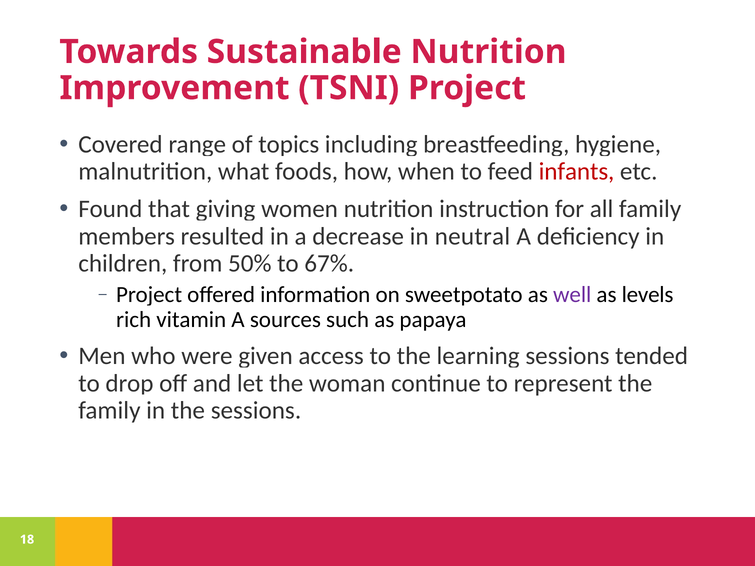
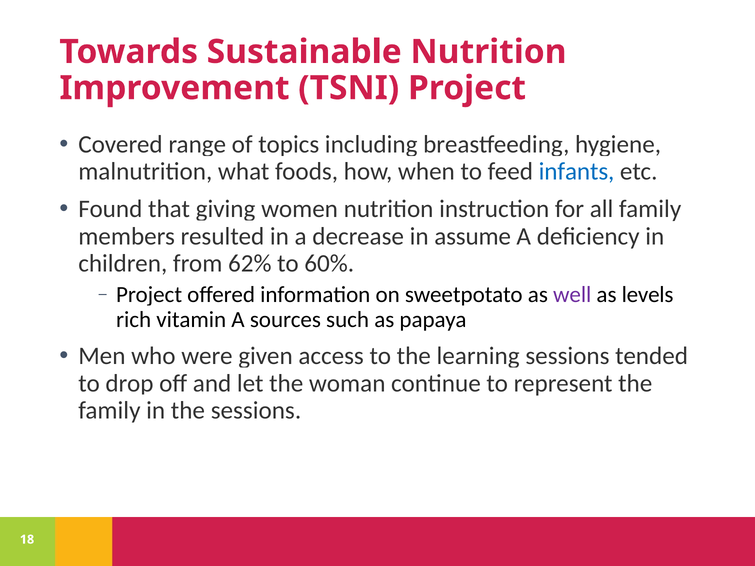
infants colour: red -> blue (577, 172)
neutral: neutral -> assume (473, 236)
50%: 50% -> 62% (250, 264)
67%: 67% -> 60% (329, 264)
